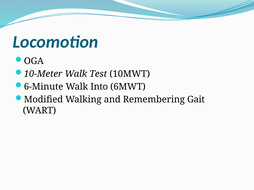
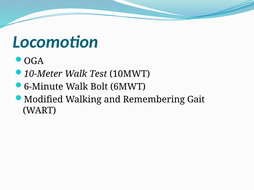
Into: Into -> Bolt (99, 87)
